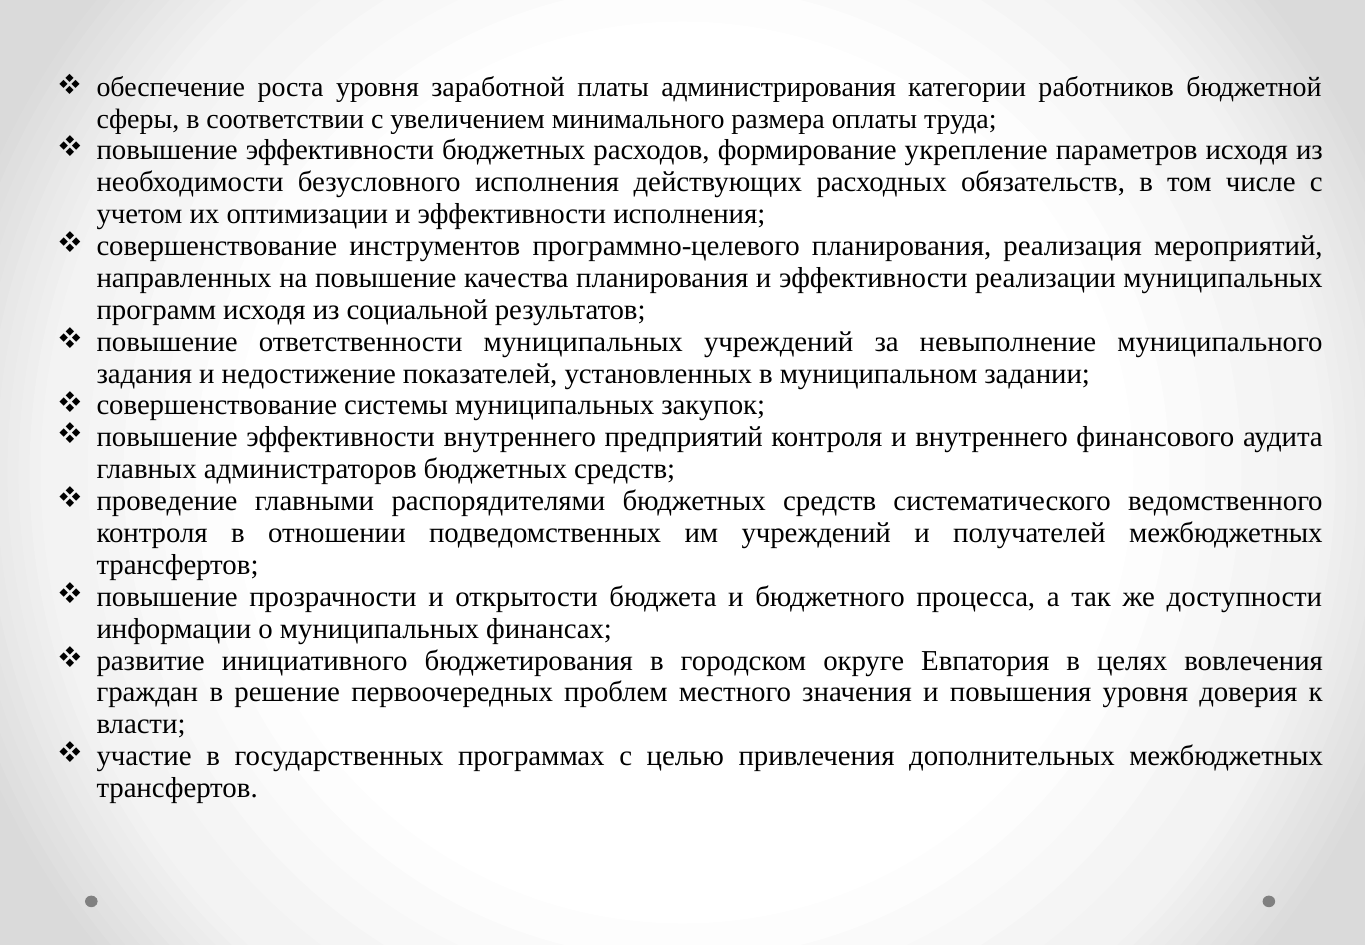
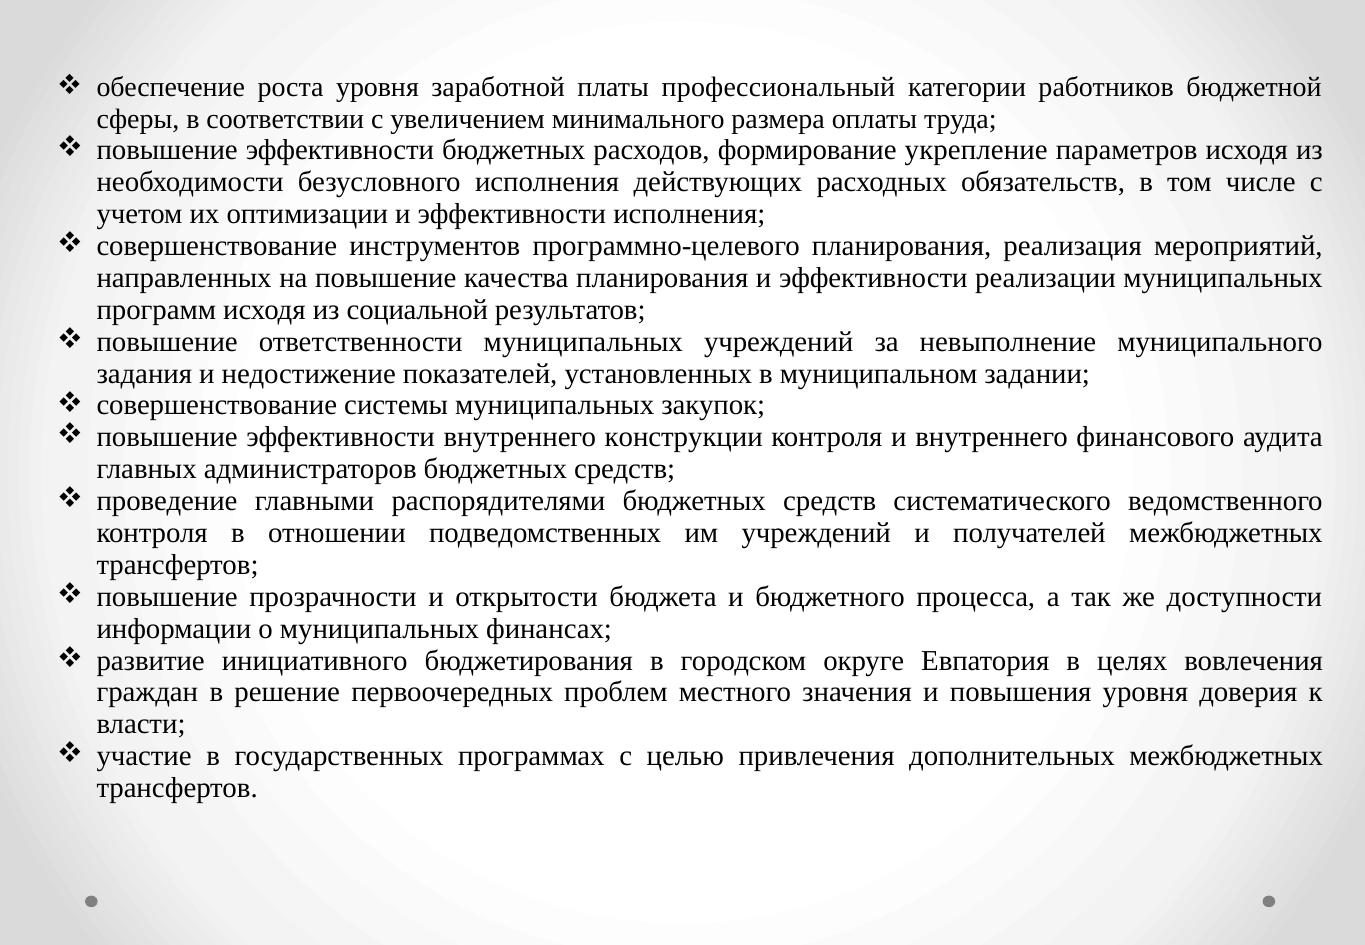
администрирования: администрирования -> профессиональный (778, 88)
предприятий: предприятий -> конструкции (684, 437)
